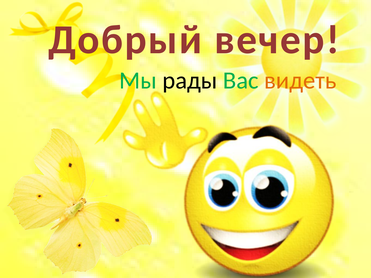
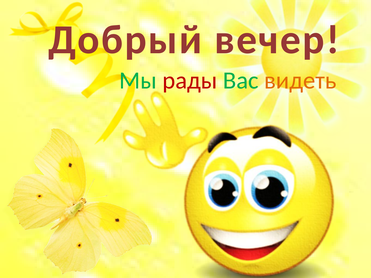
рады colour: black -> red (190, 80)
